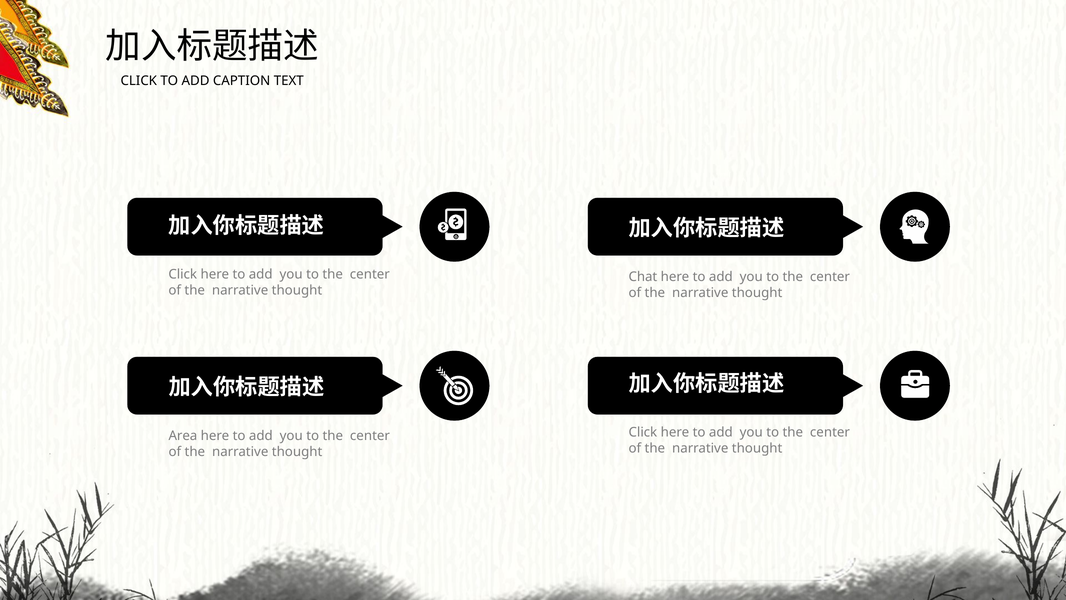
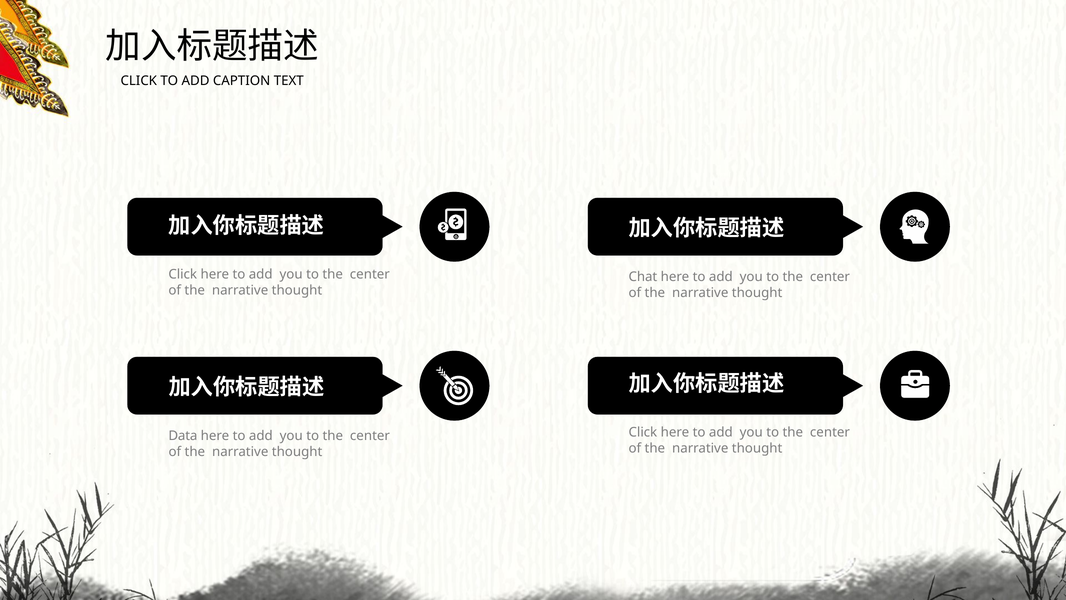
Area: Area -> Data (183, 436)
